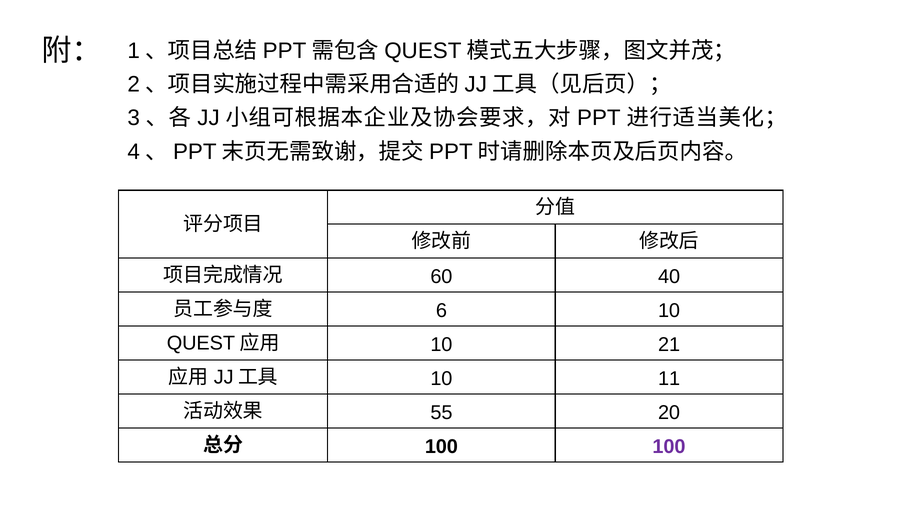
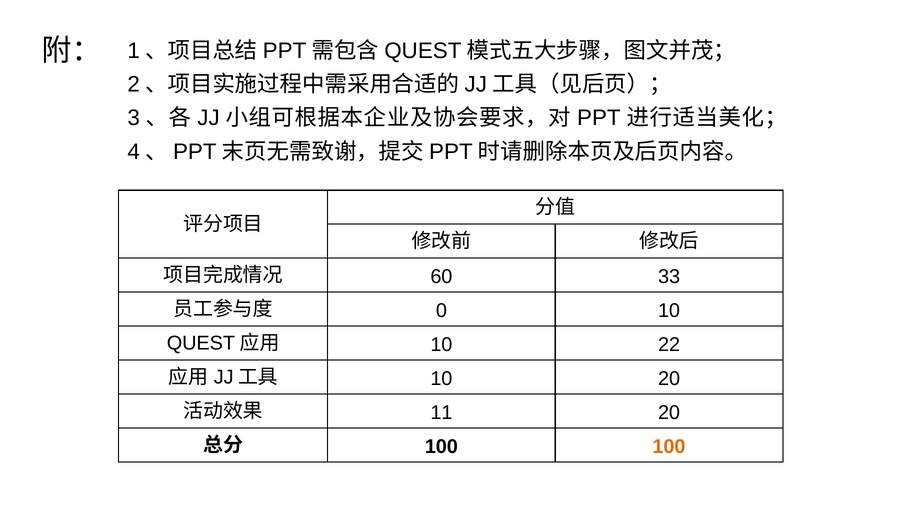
40: 40 -> 33 (669, 277)
6: 6 -> 0 (442, 311)
21: 21 -> 22 (669, 345)
10 11: 11 -> 20 (669, 378)
55: 55 -> 11 (441, 412)
100 colour: purple -> orange (669, 446)
